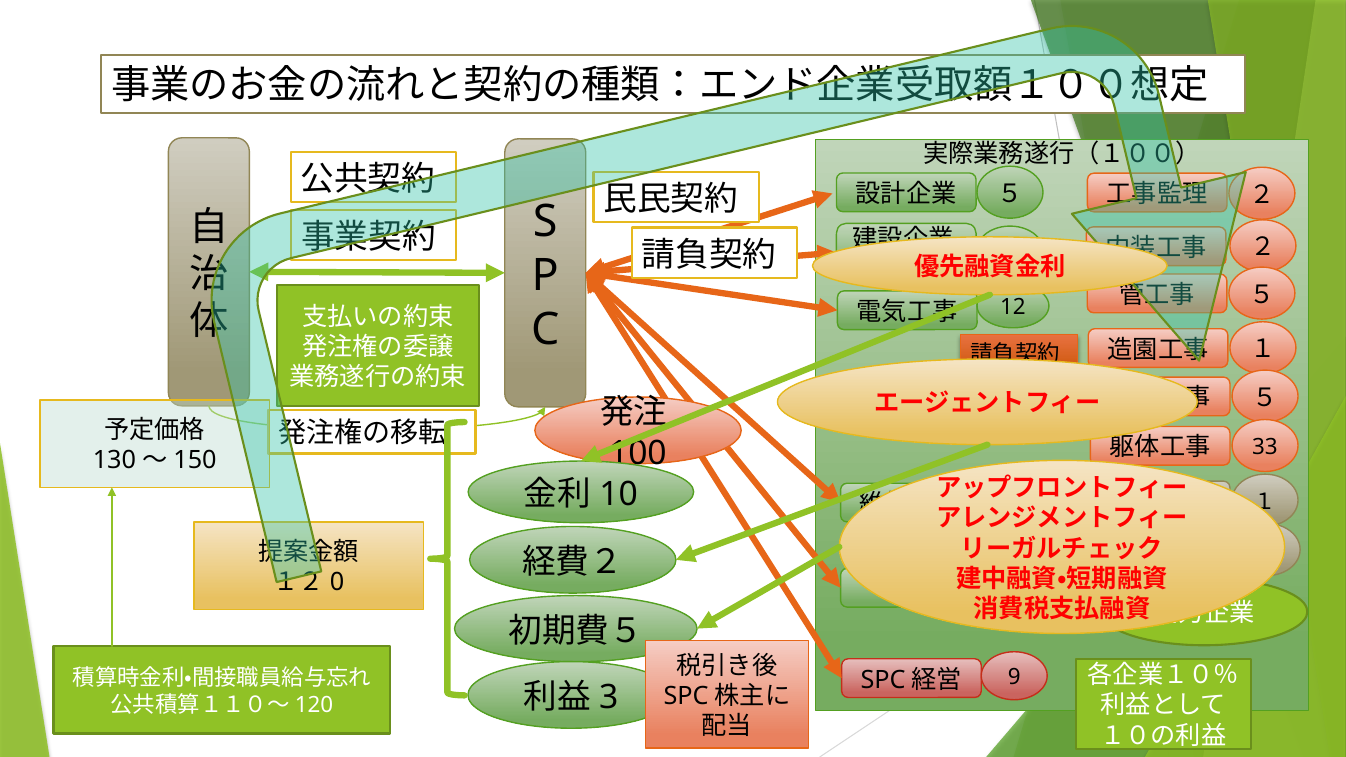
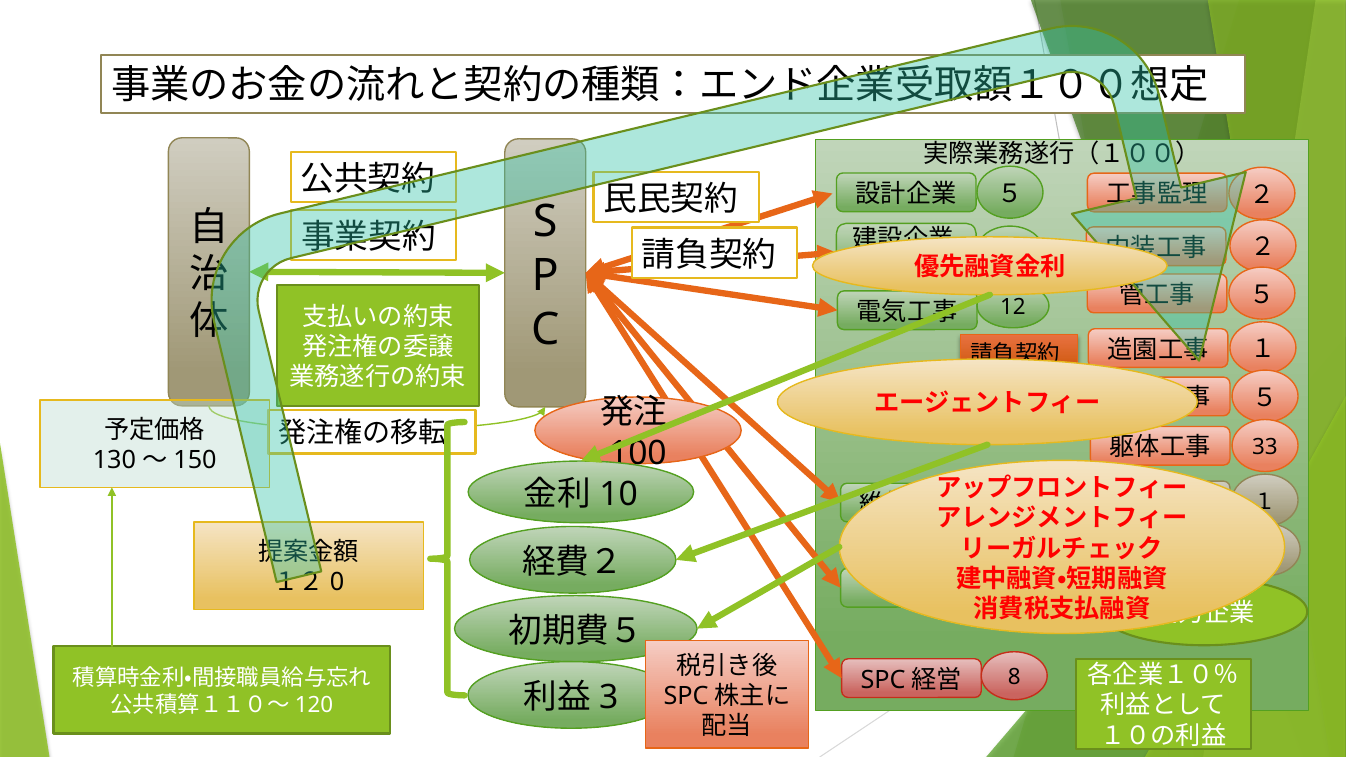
9: 9 -> 8 (1014, 677)
